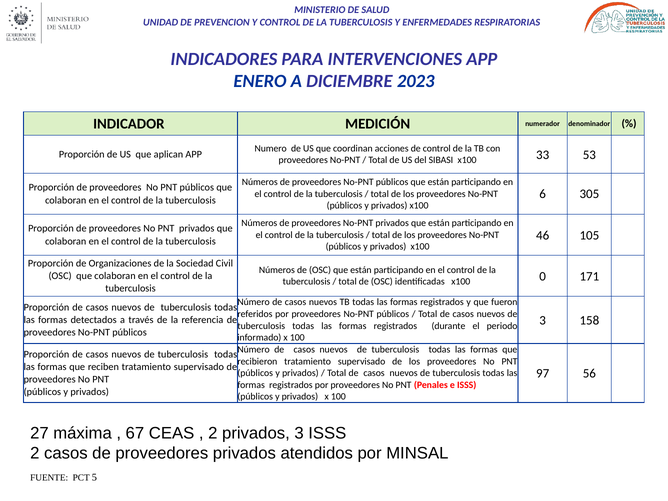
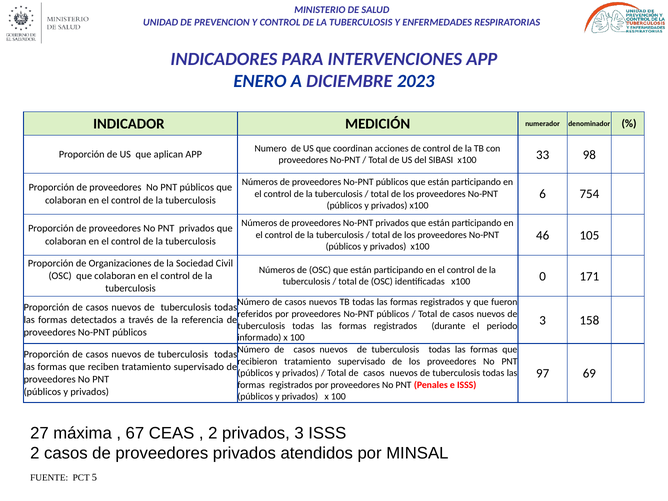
53: 53 -> 98 (589, 155)
305: 305 -> 754 (589, 194)
56: 56 -> 69 (589, 374)
